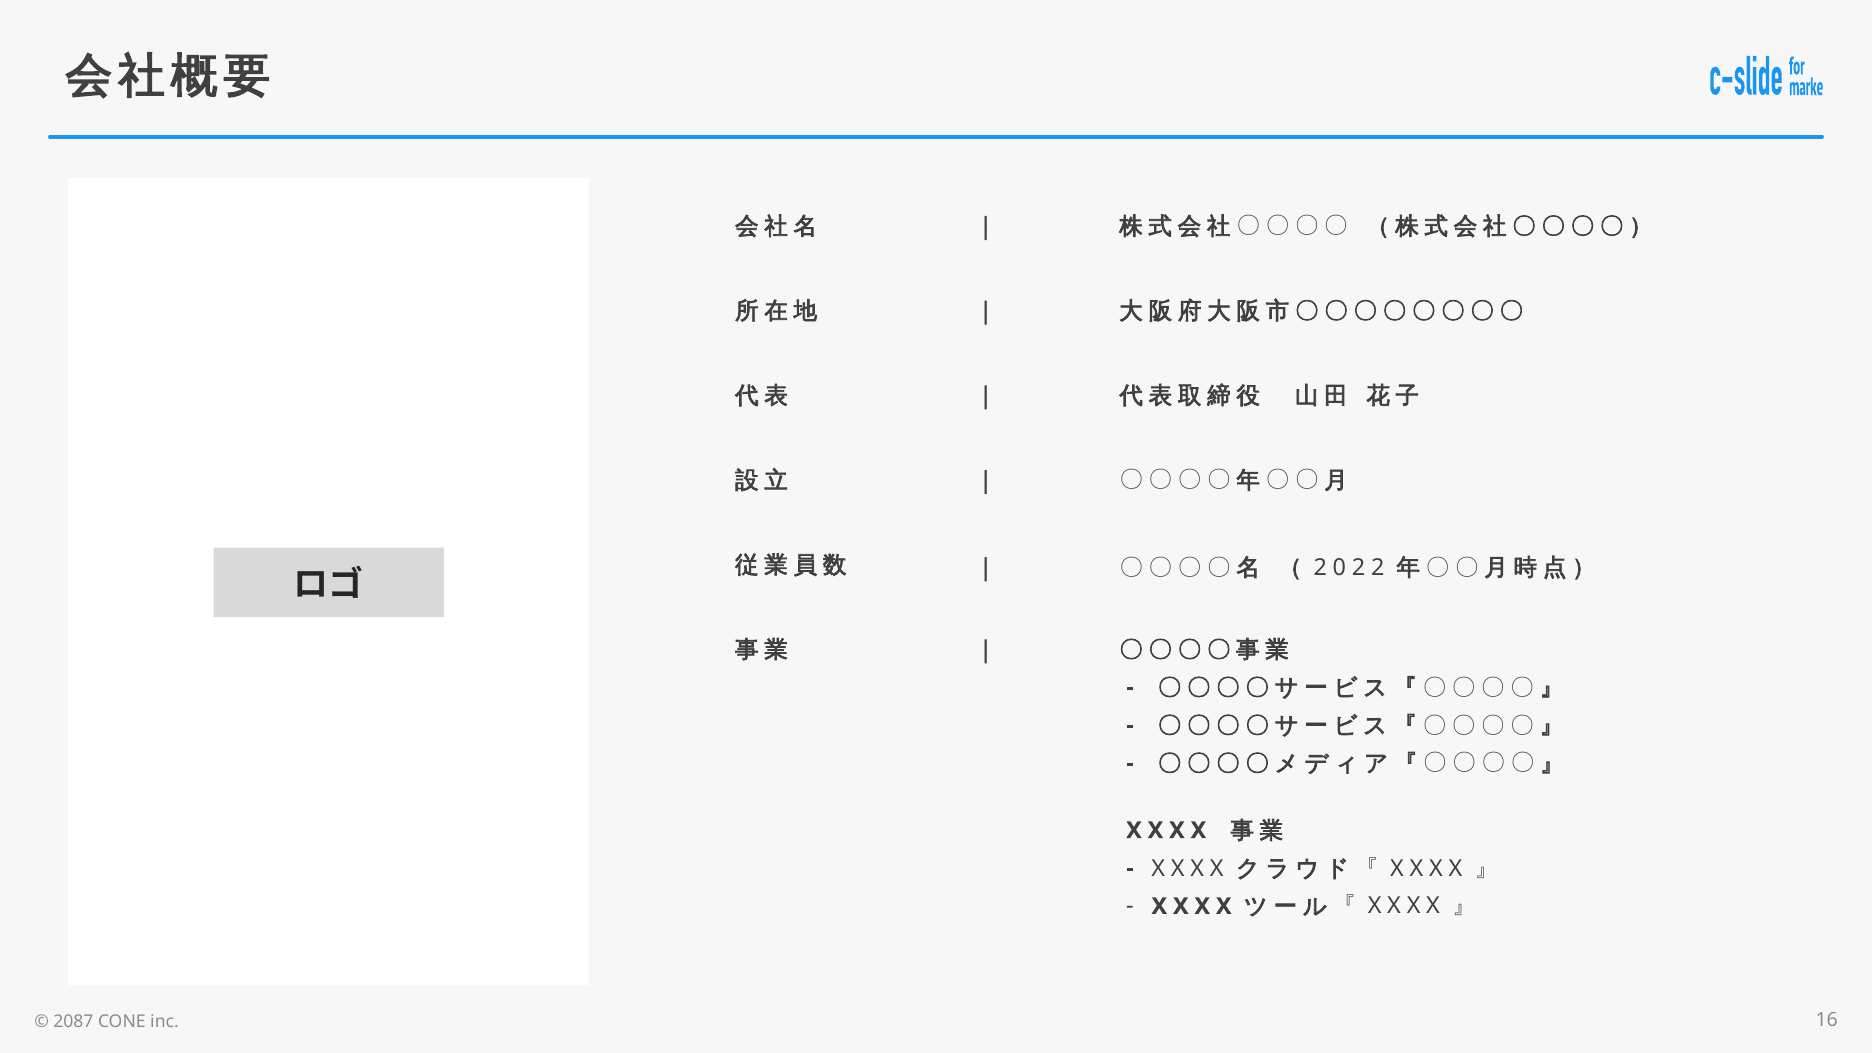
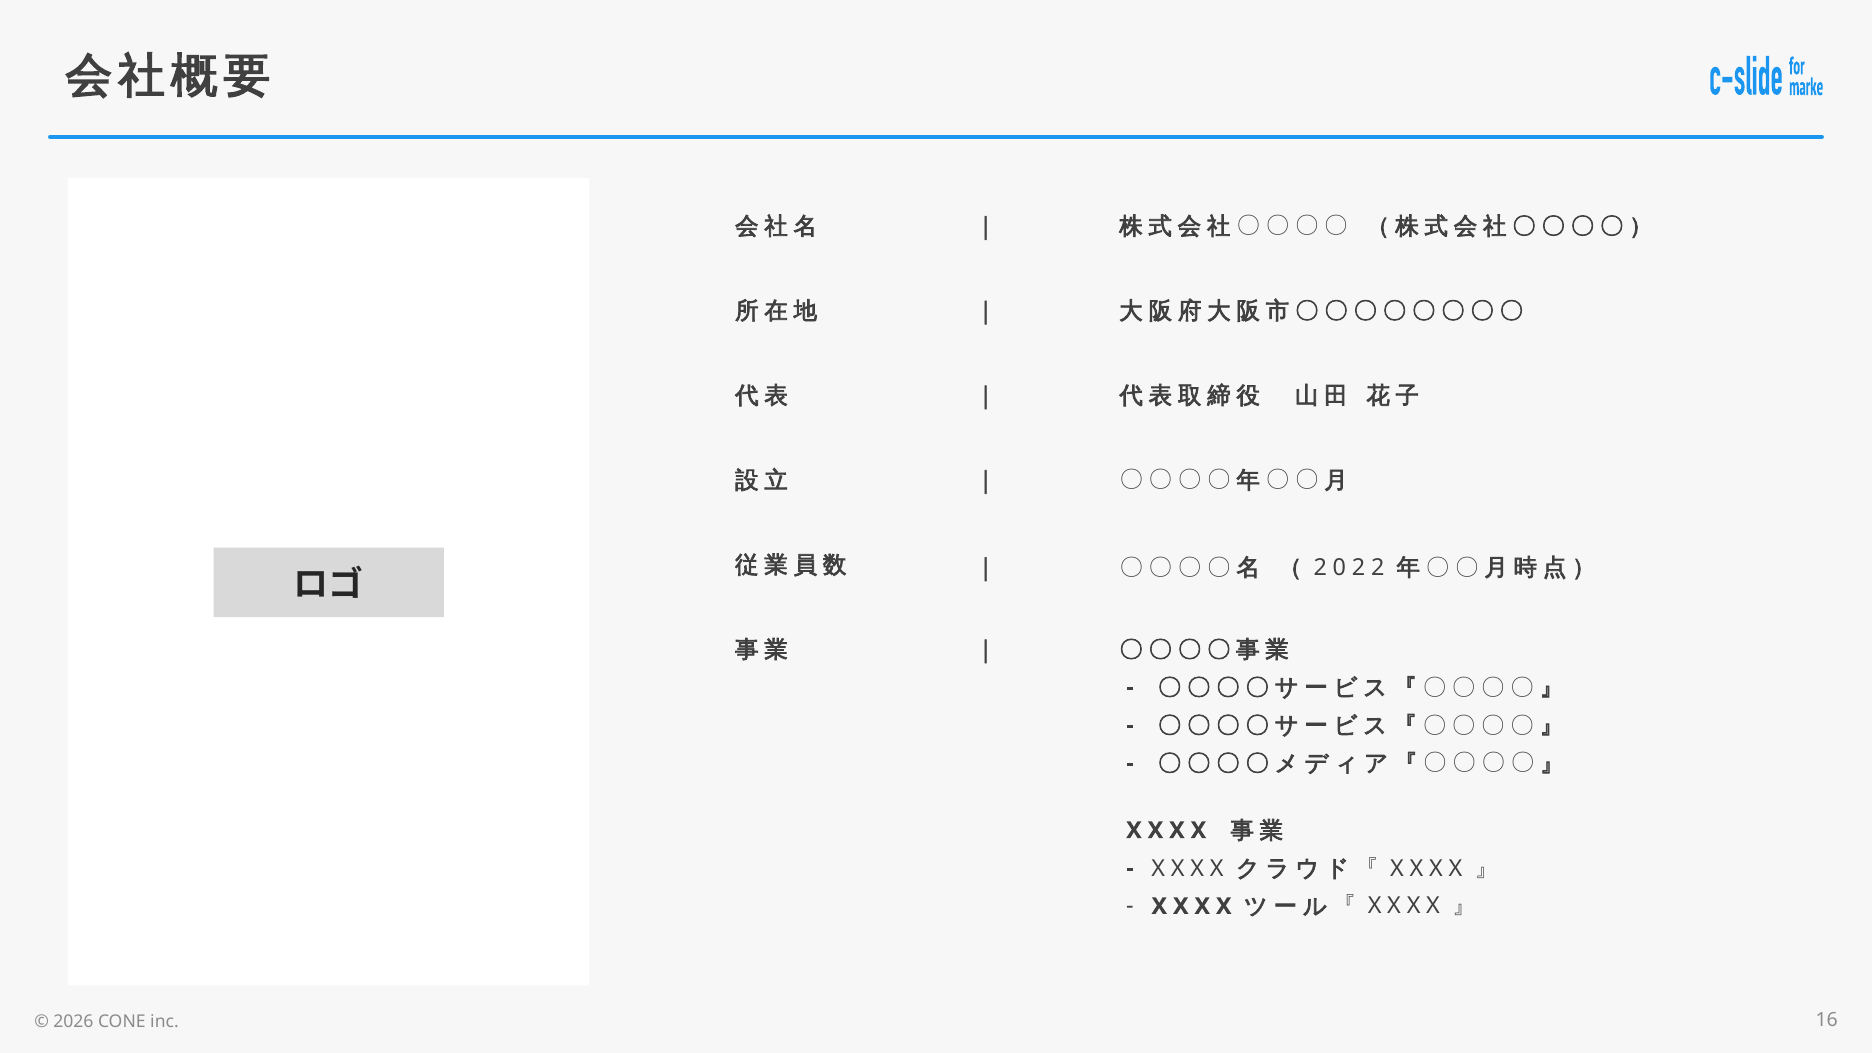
2087: 2087 -> 2026 (73, 1021)
